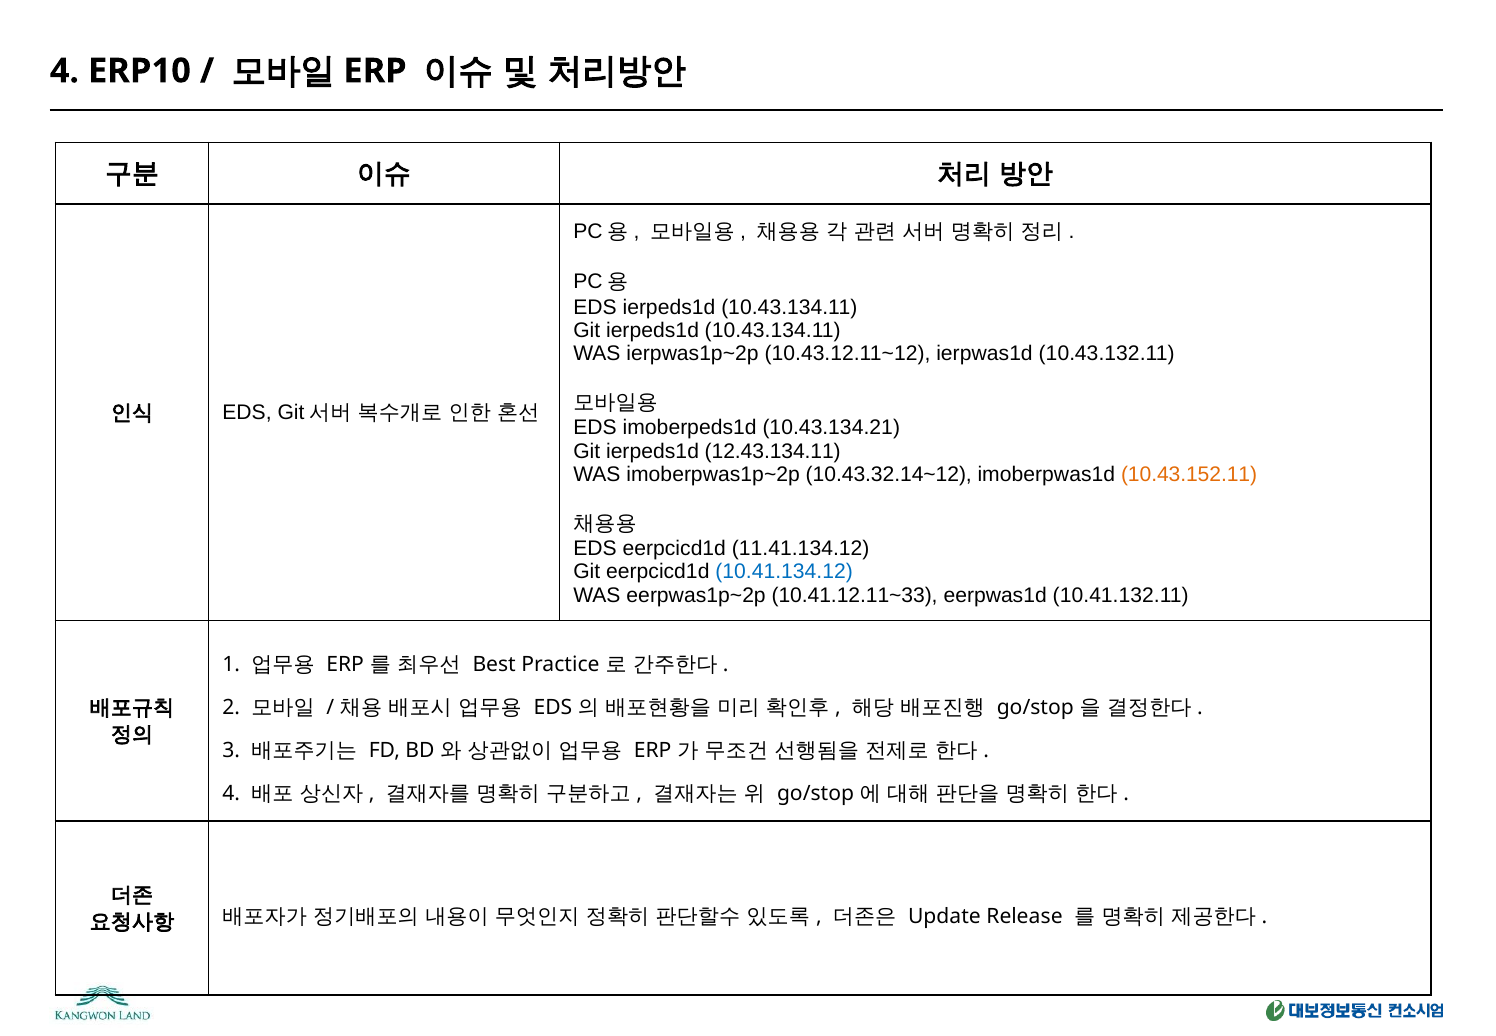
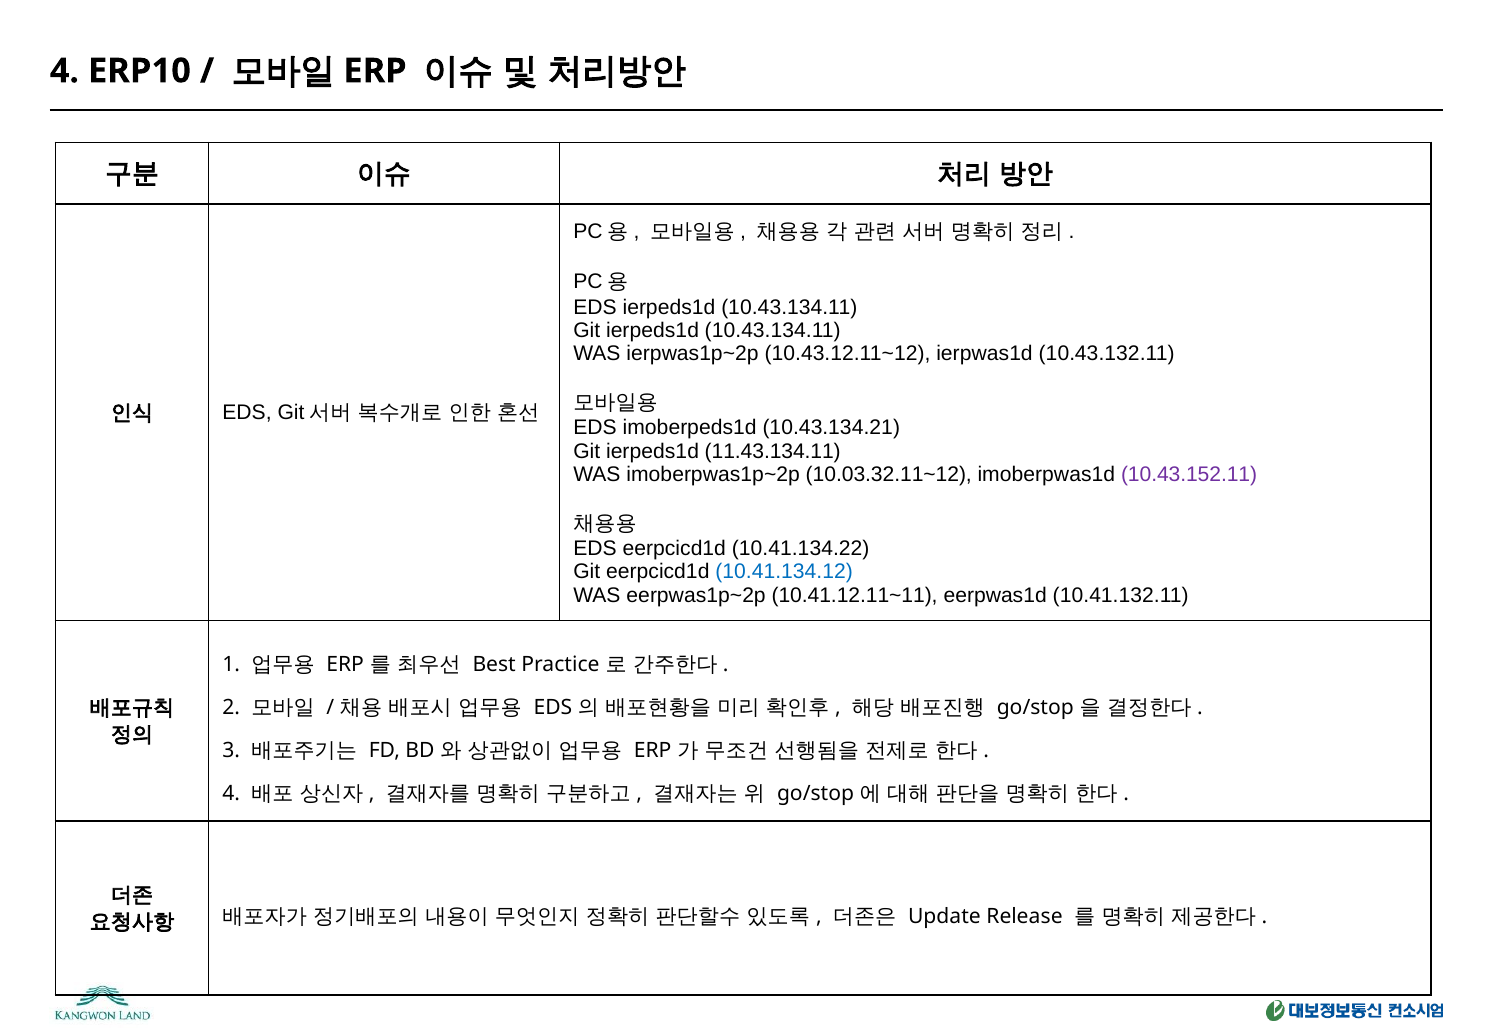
12.43.134.11: 12.43.134.11 -> 11.43.134.11 (773, 451)
10.43.32.14~12: 10.43.32.14~12 -> 10.03.32.11~12 (889, 475)
10.43.152.11 colour: orange -> purple (1189, 475)
11.41.134.12: 11.41.134.12 -> 10.41.134.22 (801, 548)
10.41.12.11~33: 10.41.12.11~33 -> 10.41.12.11~11 (855, 595)
